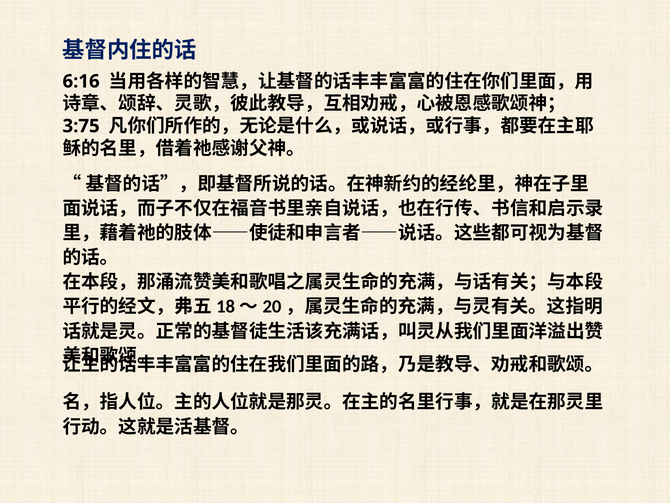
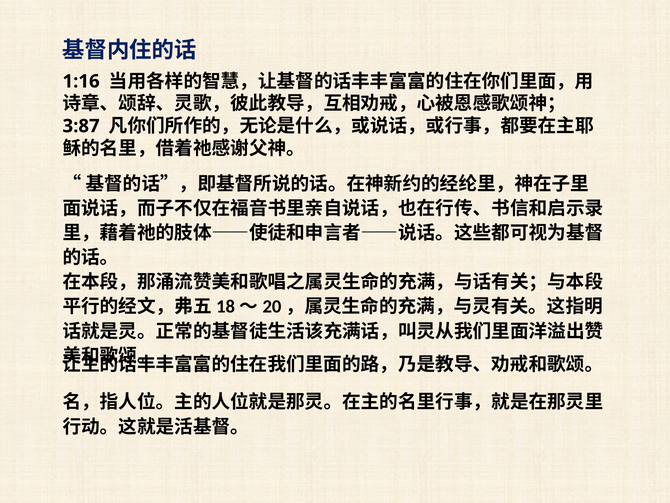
6:16: 6:16 -> 1:16 (81, 81)
3:75: 3:75 -> 3:87 (81, 126)
